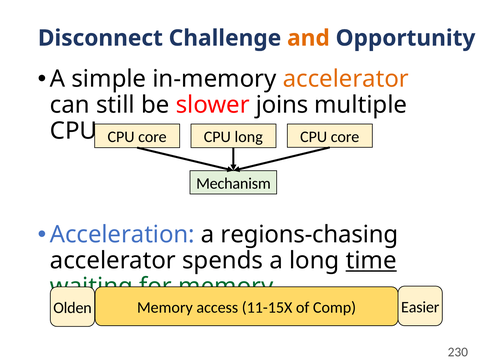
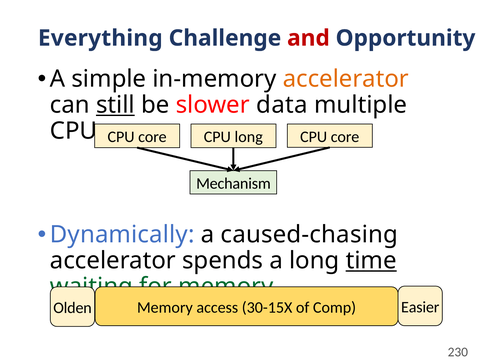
Disconnect: Disconnect -> Everything (100, 38)
and colour: orange -> red (308, 38)
still underline: none -> present (115, 105)
joins: joins -> data (282, 105)
Acceleration: Acceleration -> Dynamically (122, 235)
regions-chasing: regions-chasing -> caused-chasing (309, 235)
11-15X: 11-15X -> 30-15X (267, 307)
